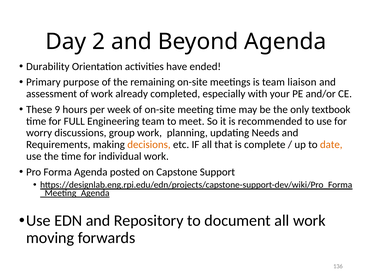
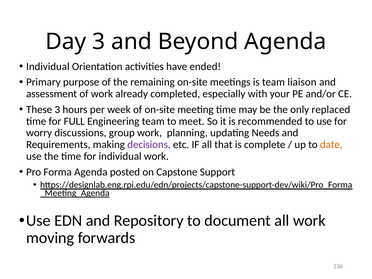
Day 2: 2 -> 3 (99, 42)
Durability: Durability -> Individual (48, 67)
These 9: 9 -> 3 (57, 109)
textbook: textbook -> replaced (331, 109)
decisions colour: orange -> purple (149, 145)
